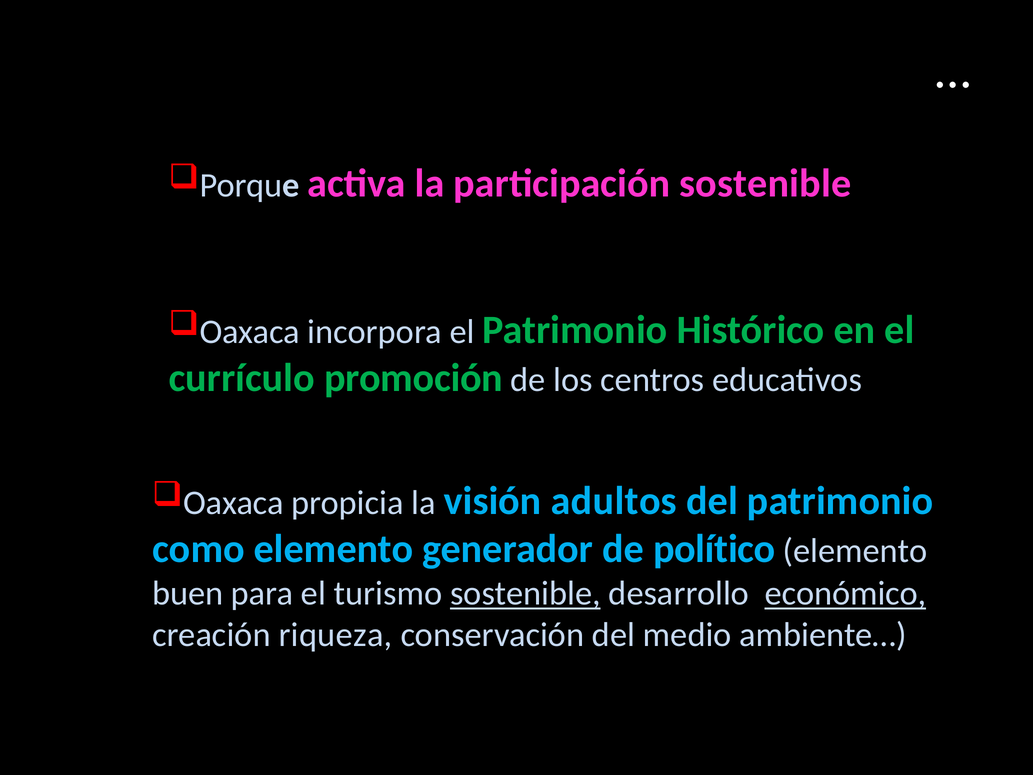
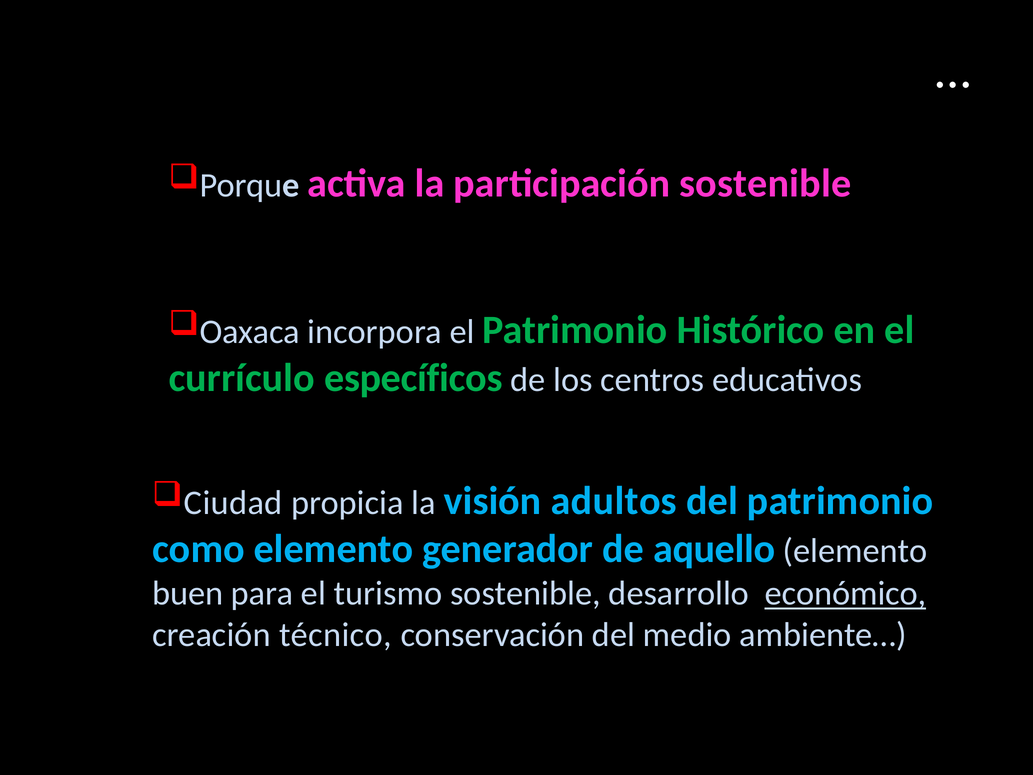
promoción: promoción -> específicos (413, 378)
Oaxaca: Oaxaca -> Ciudad (233, 503)
político: político -> aquello (714, 549)
sostenible underline: present -> none (525, 593)
riqueza: riqueza -> técnico (336, 635)
